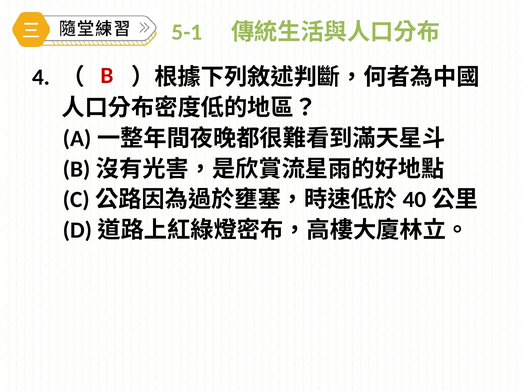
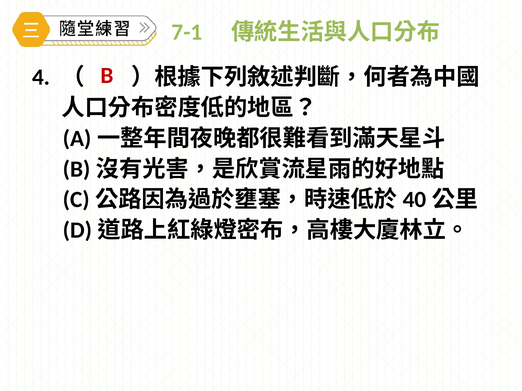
5-1: 5-1 -> 7-1 (187, 32)
